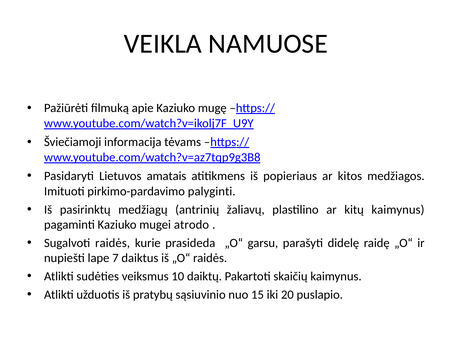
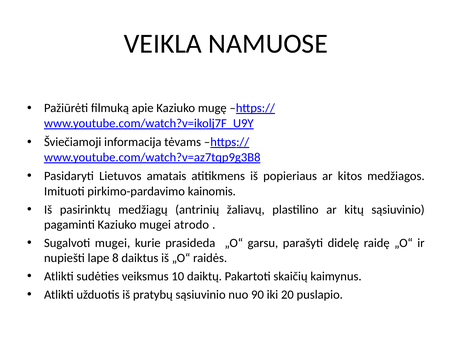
palyginti: palyginti -> kainomis (212, 191)
kitų kaimynus: kaimynus -> sąsiuvinio (398, 210)
Sugalvoti raidės: raidės -> mugei (113, 243)
7: 7 -> 8 (115, 258)
15: 15 -> 90 (258, 295)
